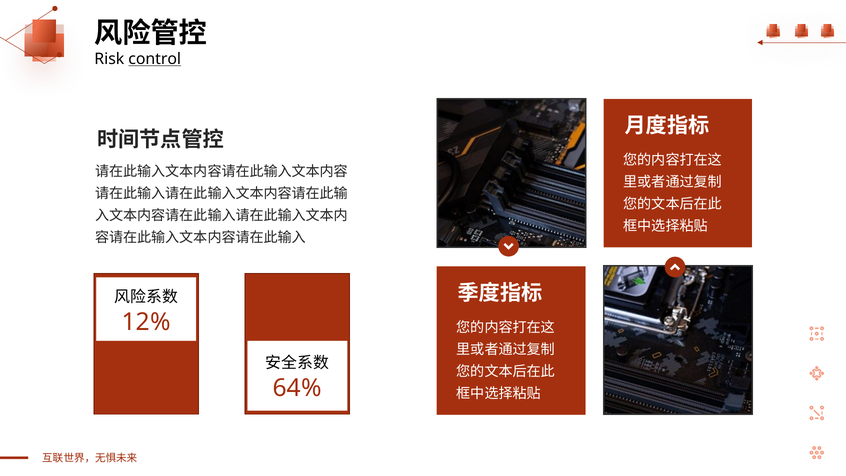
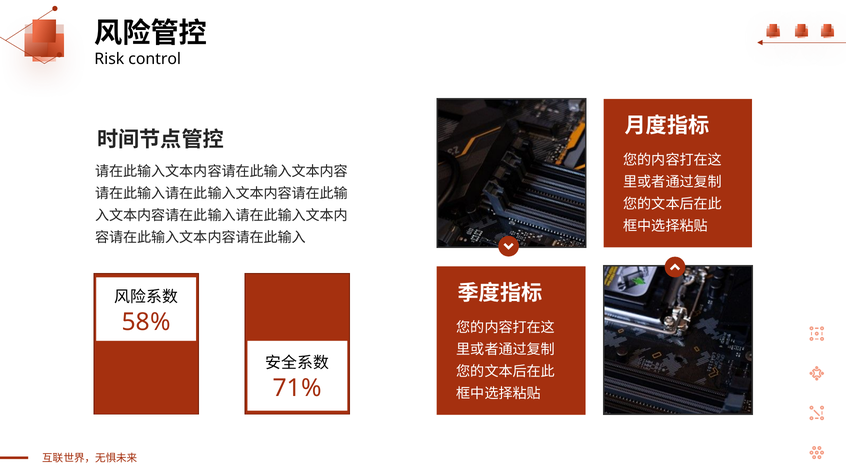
control underline: present -> none (155, 59)
12%: 12% -> 58% (146, 322)
64%: 64% -> 71% (297, 388)
